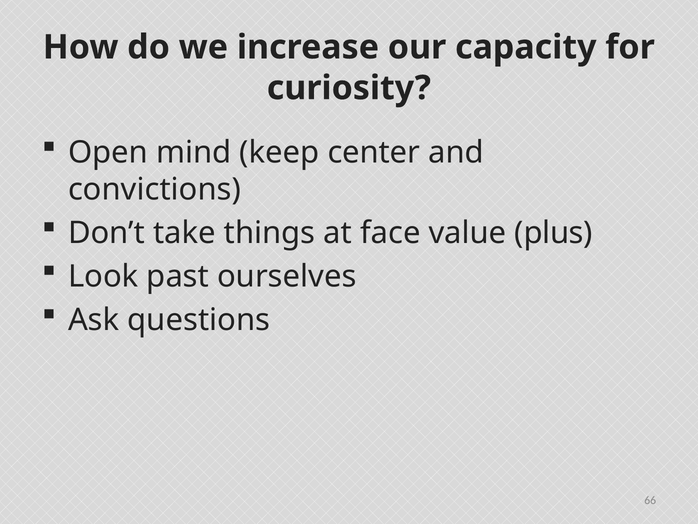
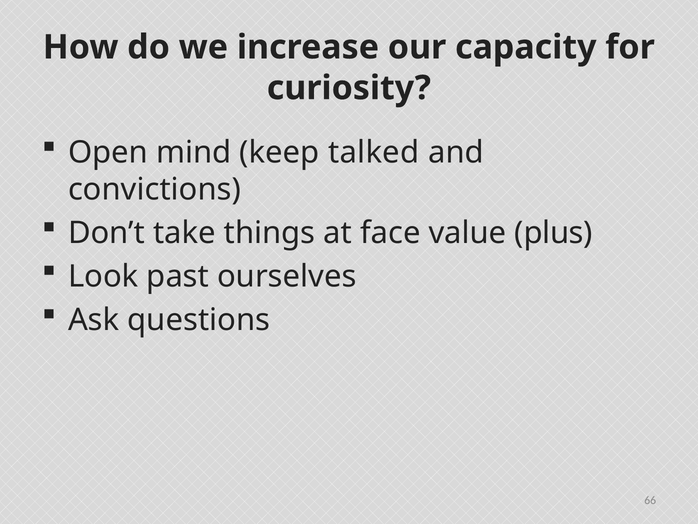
center: center -> talked (374, 152)
